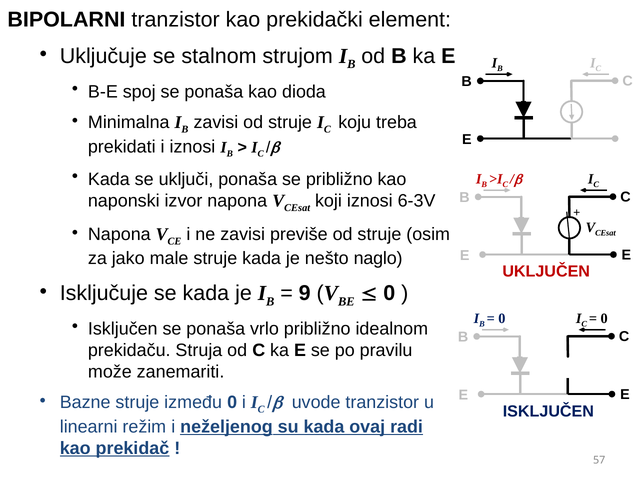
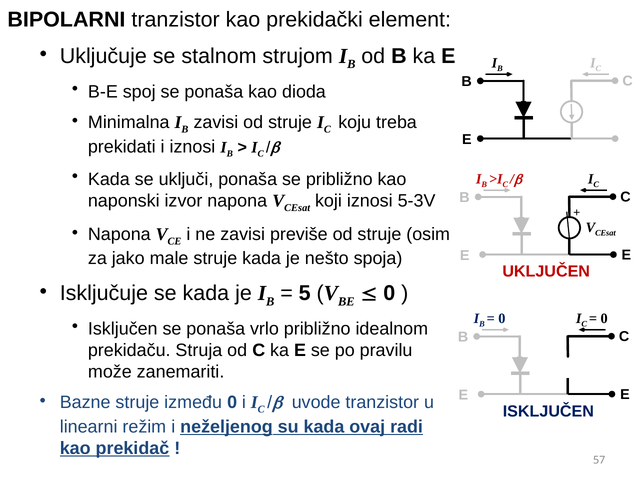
6-3V: 6-3V -> 5-3V (417, 201)
naglo: naglo -> spoja (378, 259)
9: 9 -> 5 (305, 293)
